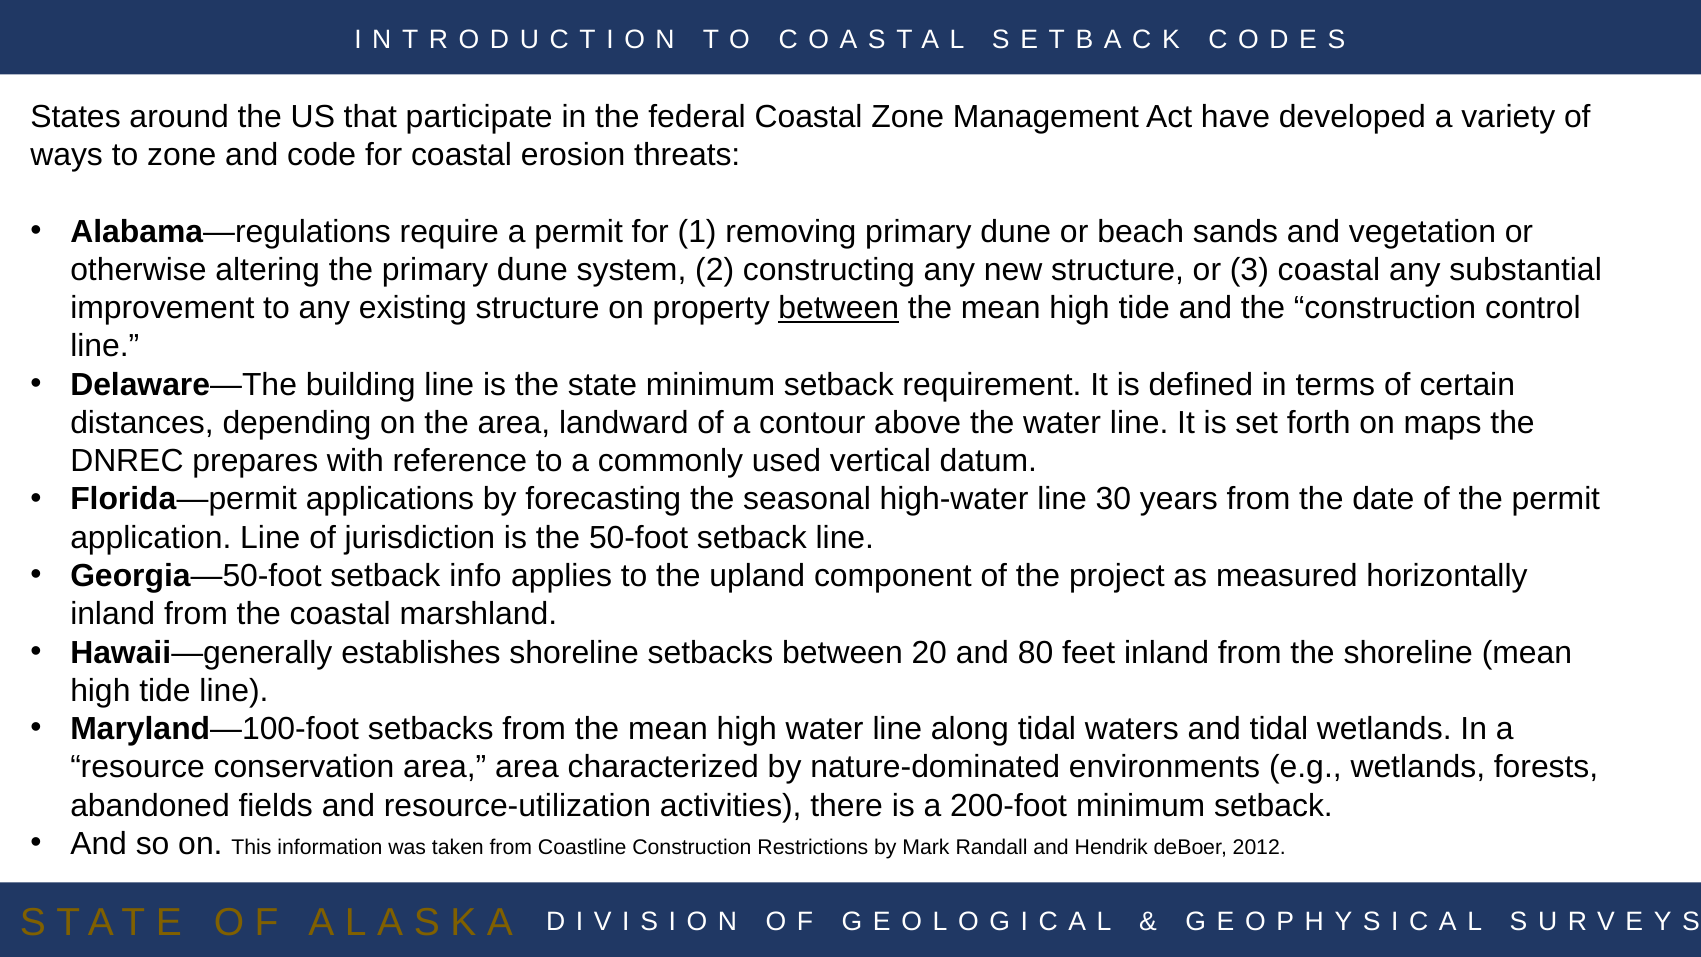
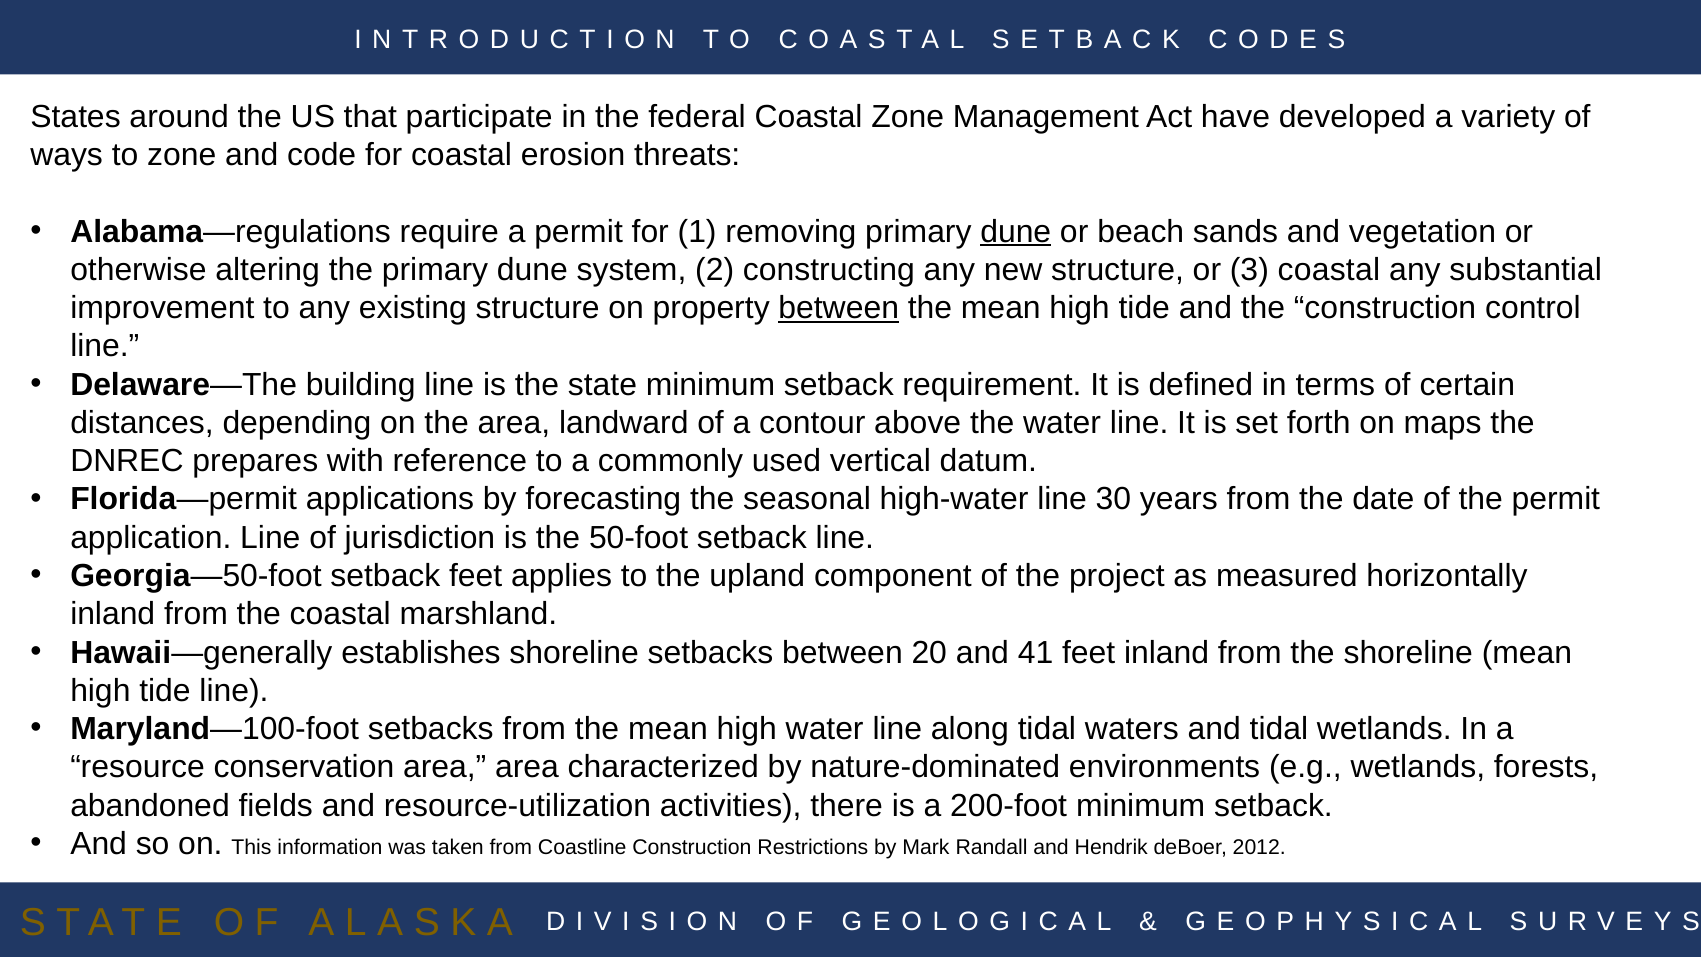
dune underline: none -> present (1016, 231)
setback info: info -> feet (476, 576)
80: 80 -> 41 (1036, 652)
